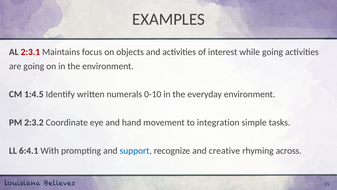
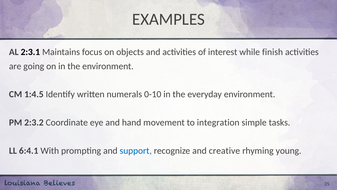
2:3.1 colour: red -> black (30, 52)
while going: going -> finish (273, 52)
across: across -> young (289, 150)
